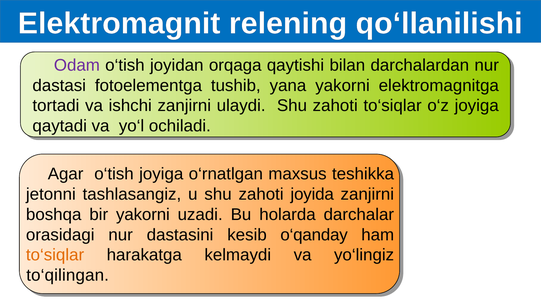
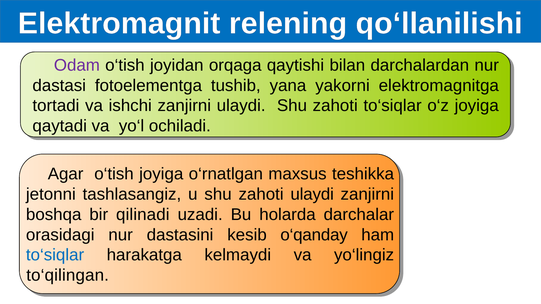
zahoti joyida: joyida -> ulaydi (312, 194)
bir yakorni: yakorni -> qilinadi (143, 215)
to‘siqlar colour: orange -> blue (55, 255)
